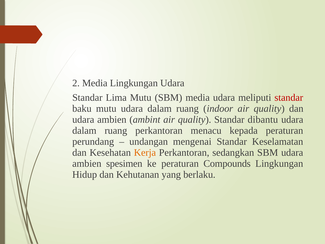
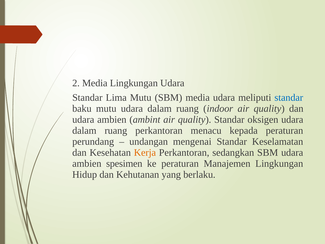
standar colour: red -> blue (289, 97)
dibantu: dibantu -> oksigen (263, 119)
Compounds: Compounds -> Manajemen (227, 163)
